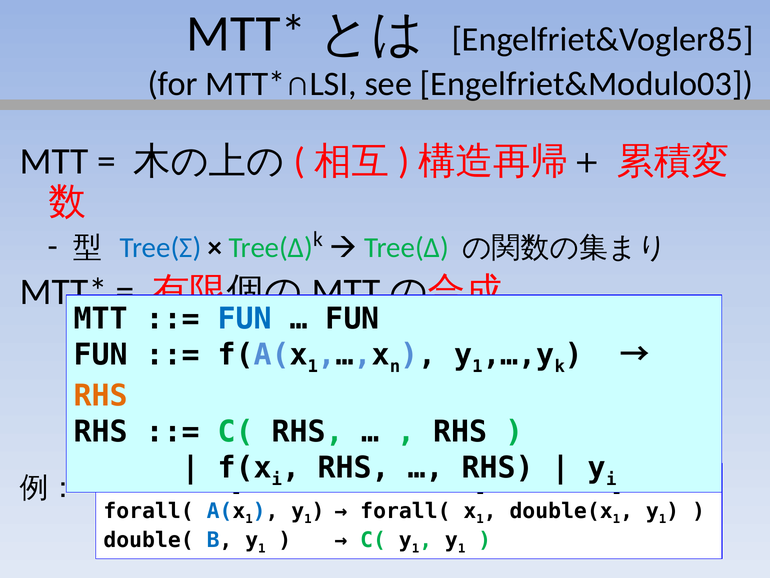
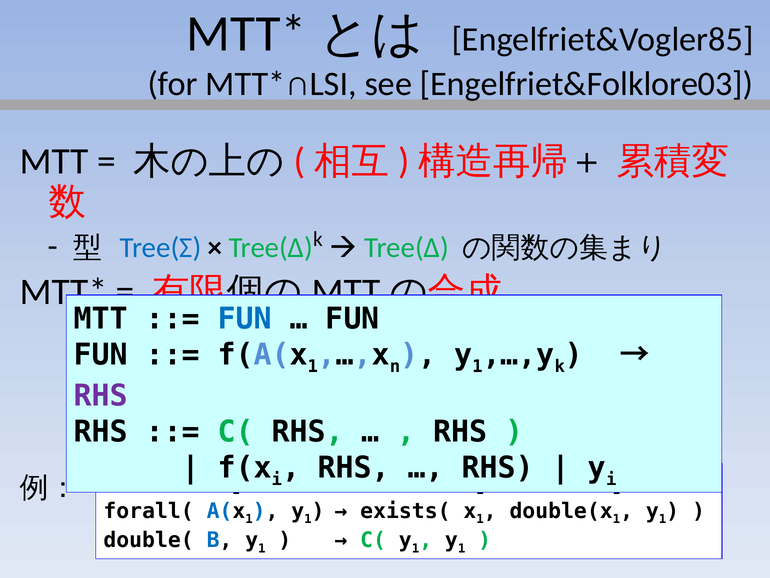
Engelfriet&Modulo03: Engelfriet&Modulo03 -> Engelfriet&Folklore03 (586, 84)
RHS colour: orange -> purple (101, 395)
forall(: forall( -> exists( (405, 511)
